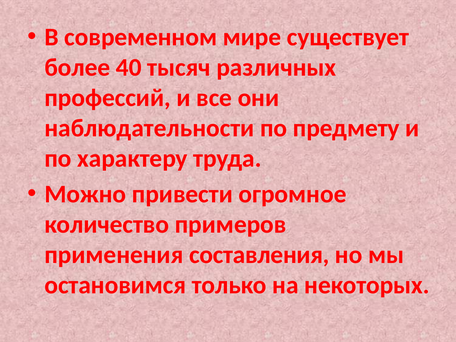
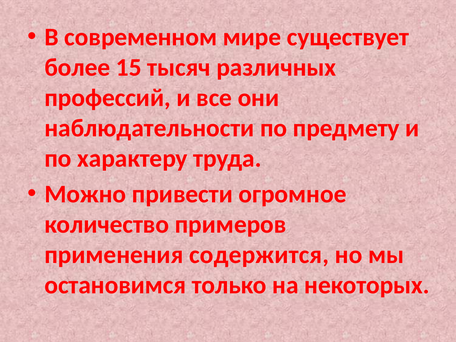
40: 40 -> 15 (129, 67)
составления: составления -> содержится (259, 255)
